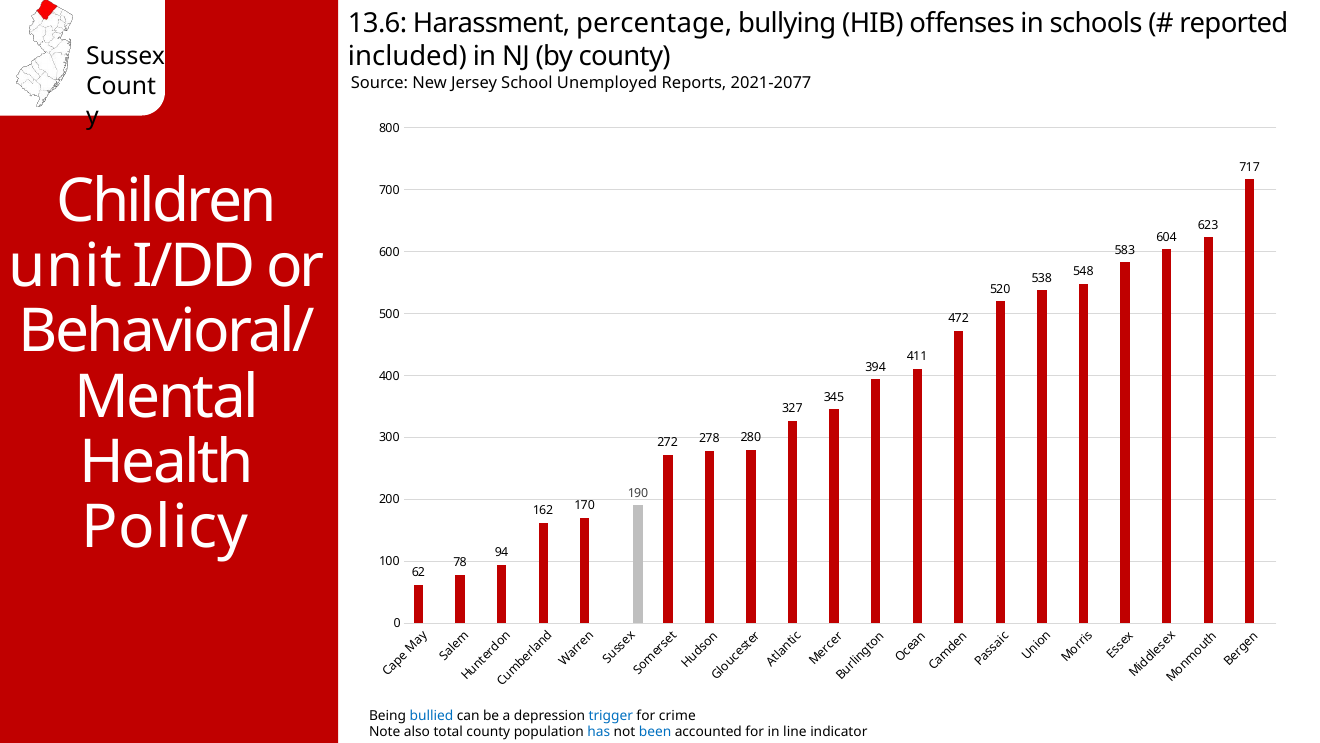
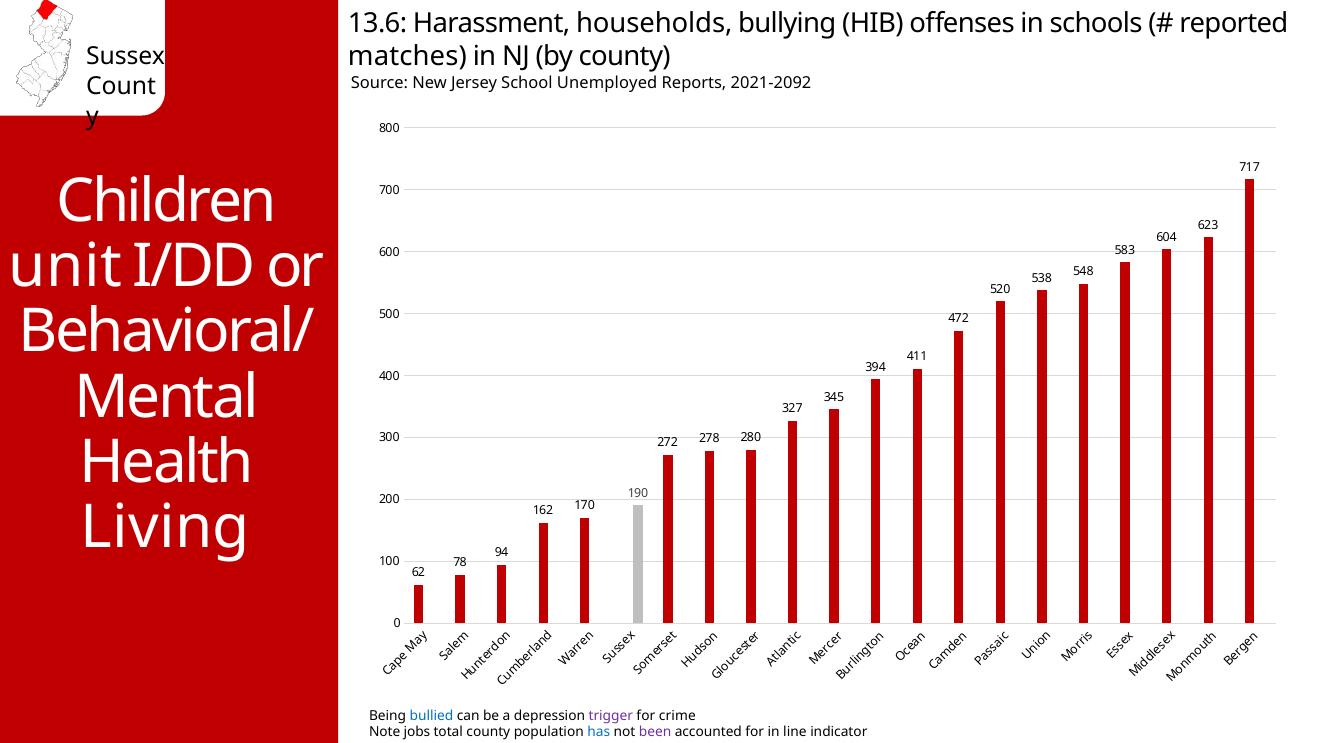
percentage: percentage -> households (654, 23)
included: included -> matches (407, 56)
2021-2077: 2021-2077 -> 2021-2092 (771, 83)
Policy: Policy -> Living (165, 528)
trigger colour: blue -> purple (611, 715)
also: also -> jobs (417, 732)
been colour: blue -> purple (655, 732)
